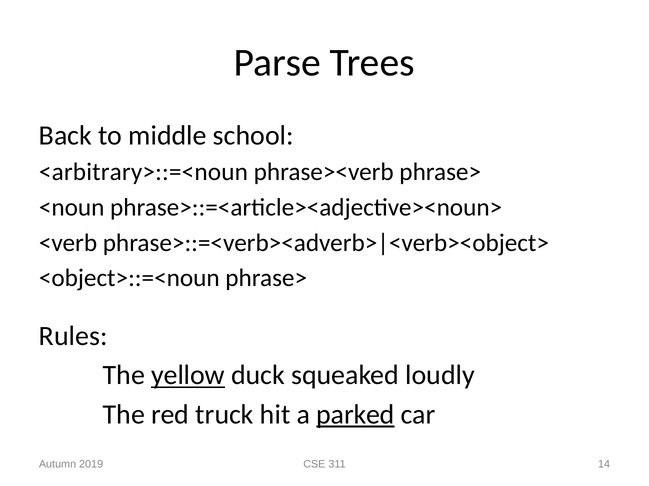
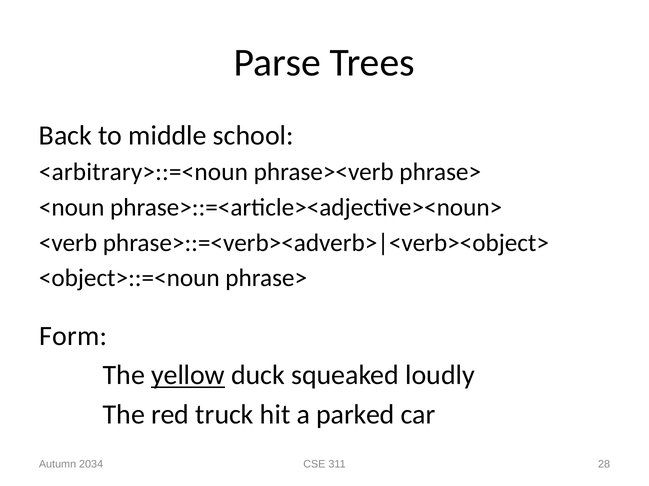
Rules: Rules -> Form (73, 337)
parked underline: present -> none (355, 415)
2019: 2019 -> 2034 (91, 465)
14: 14 -> 28 (604, 465)
